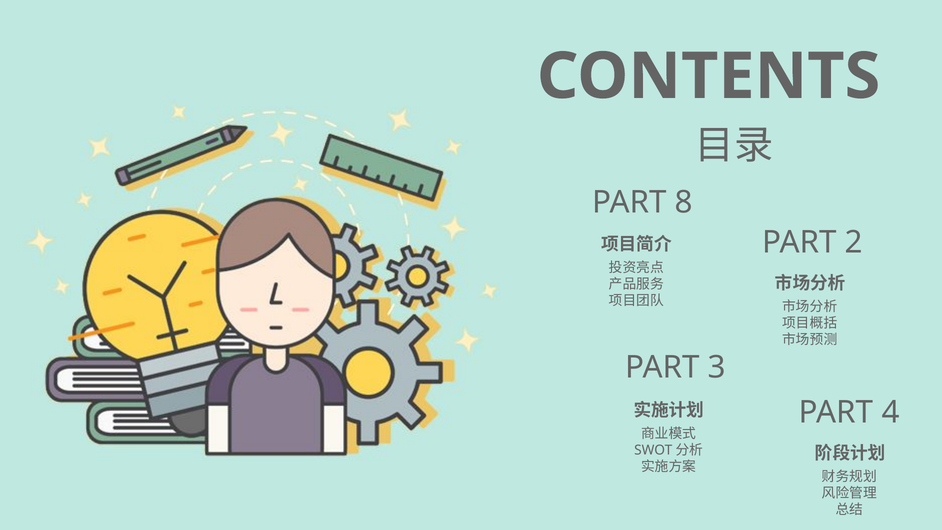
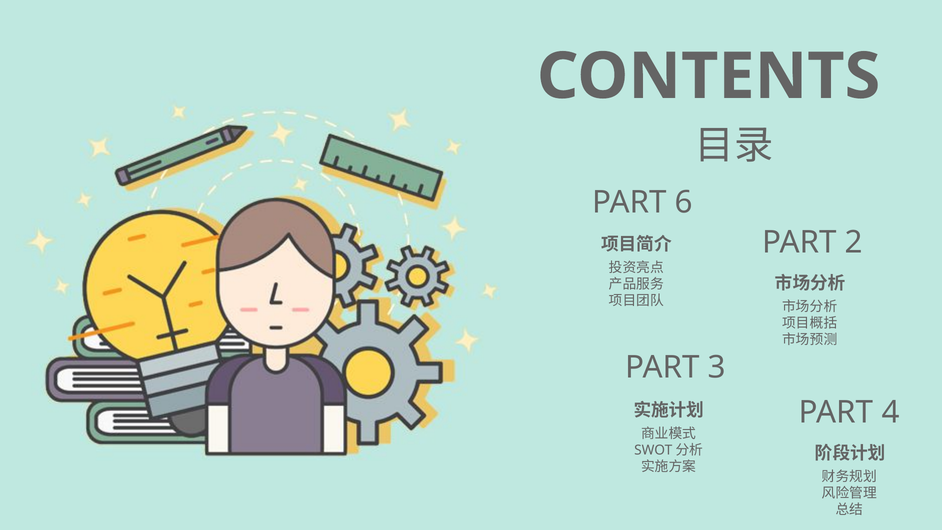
8: 8 -> 6 (684, 203)
